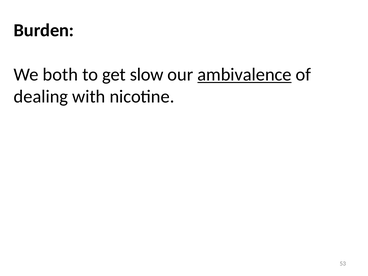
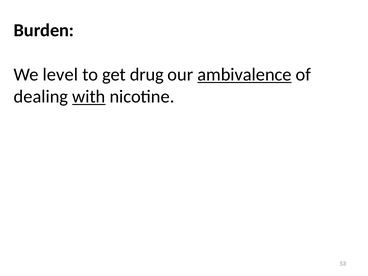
both: both -> level (60, 75)
slow: slow -> drug (147, 75)
with underline: none -> present (89, 97)
